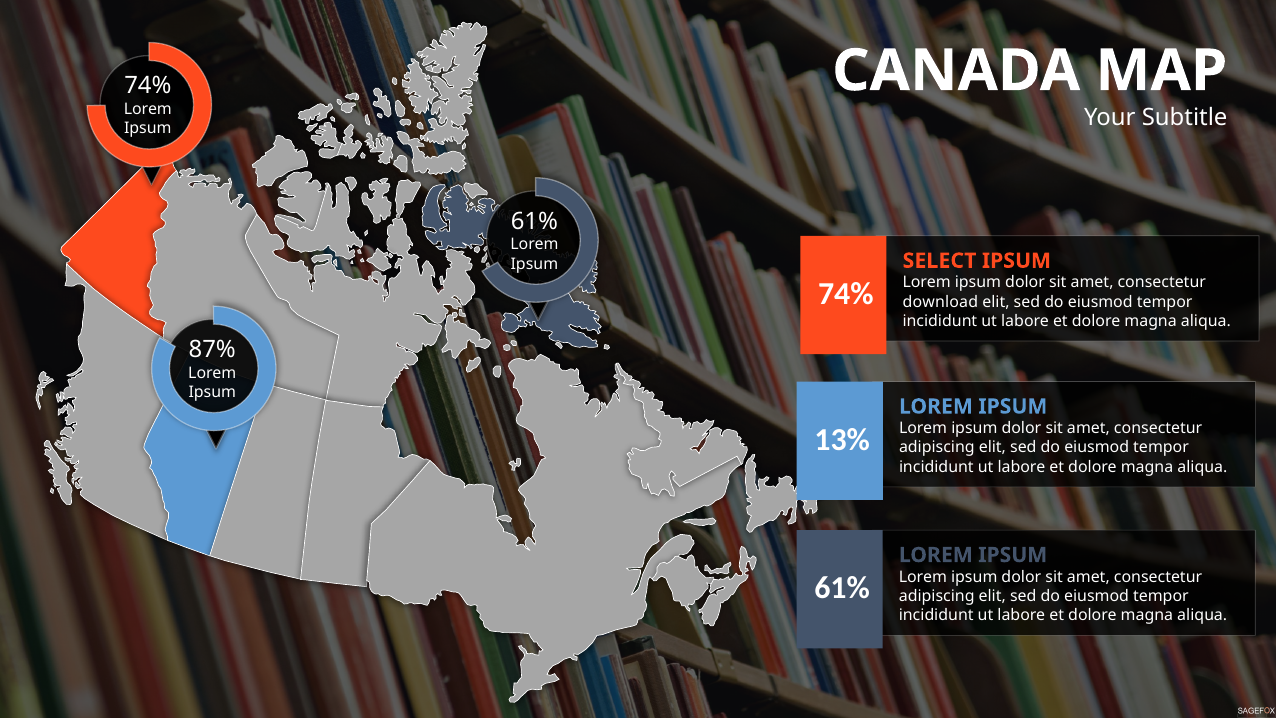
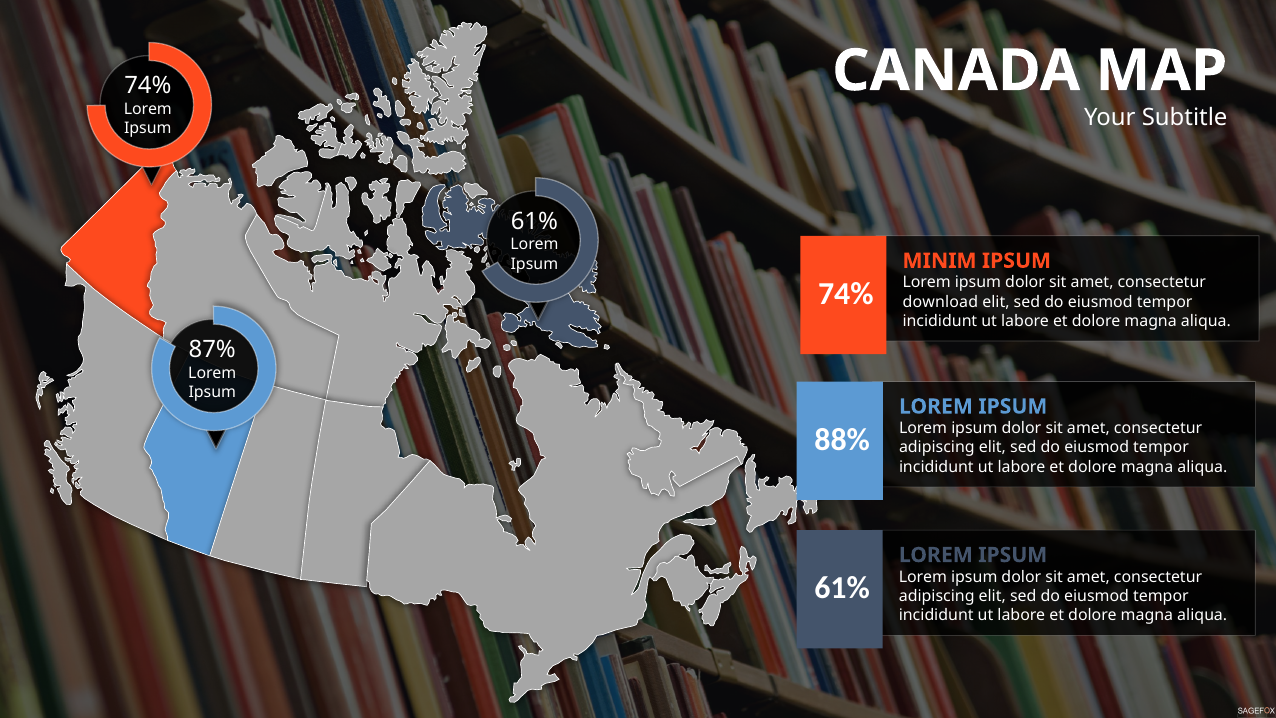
SELECT: SELECT -> MINIM (940, 261)
13%: 13% -> 88% (842, 440)
